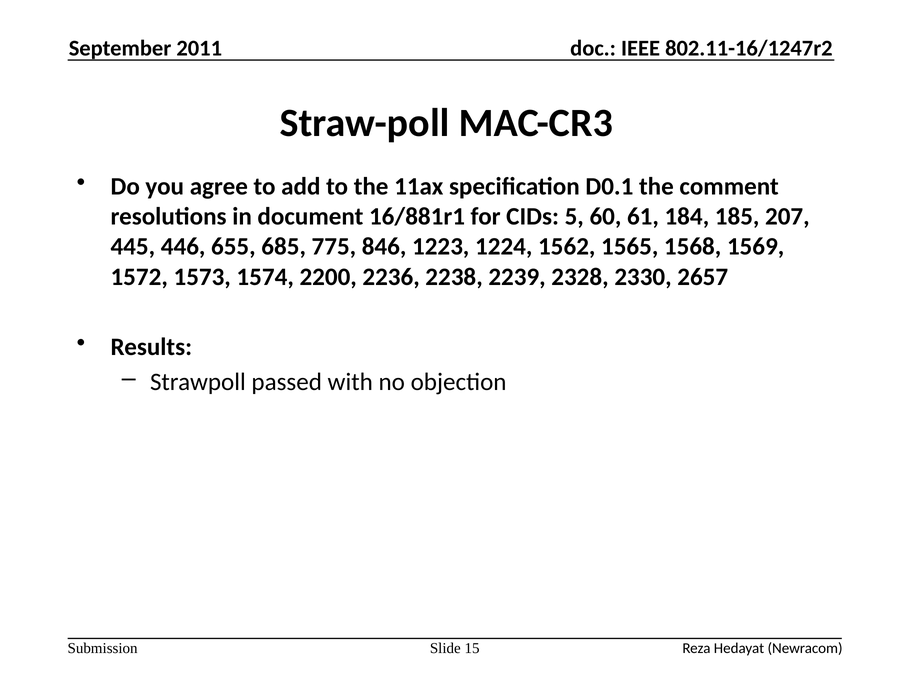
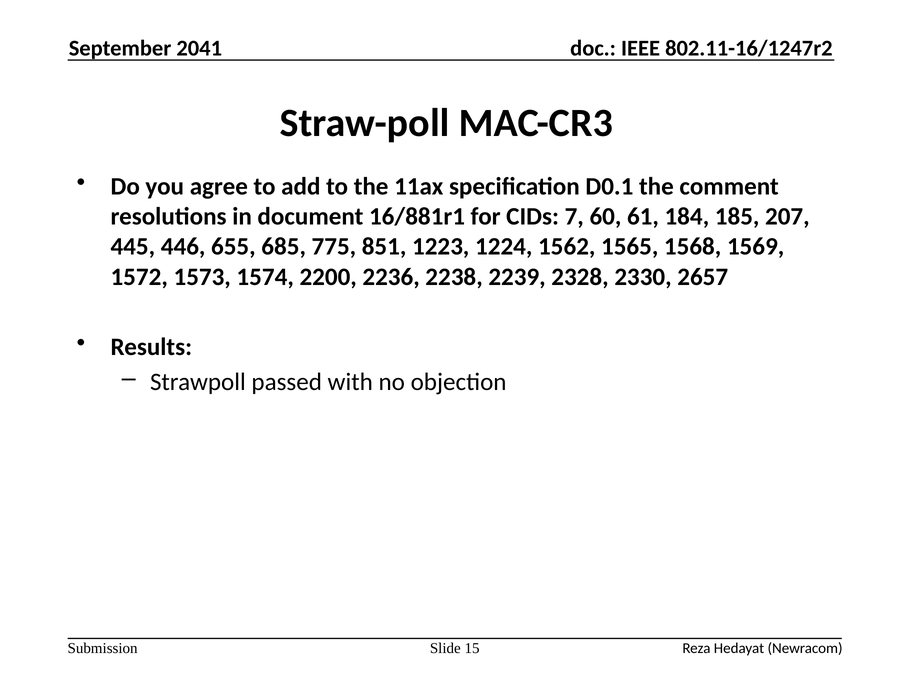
2011: 2011 -> 2041 (199, 48)
5: 5 -> 7 (574, 217)
846: 846 -> 851 (384, 247)
